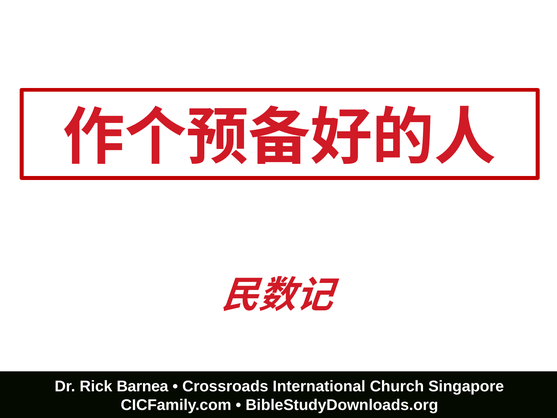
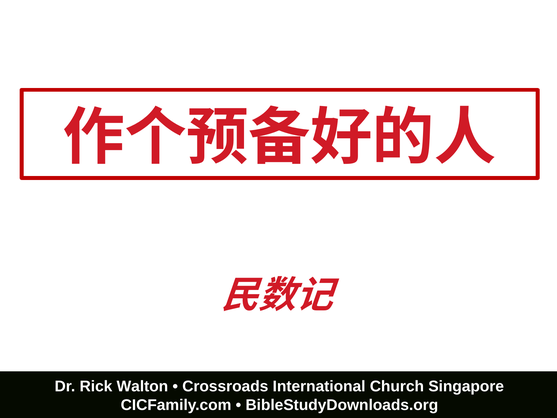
Barnea: Barnea -> Walton (142, 386)
